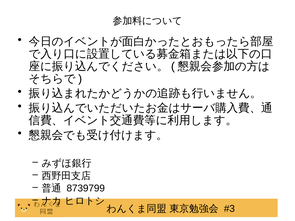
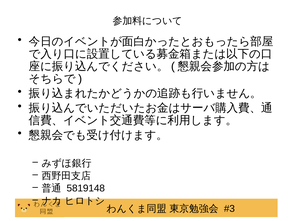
8739799: 8739799 -> 5819148 (86, 189)
